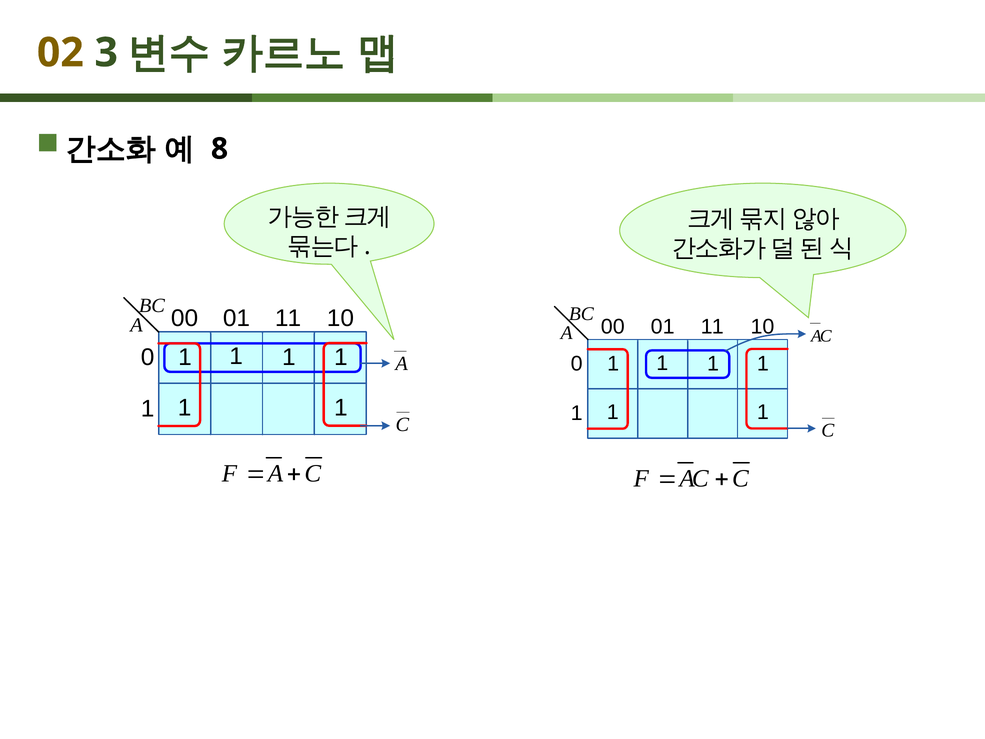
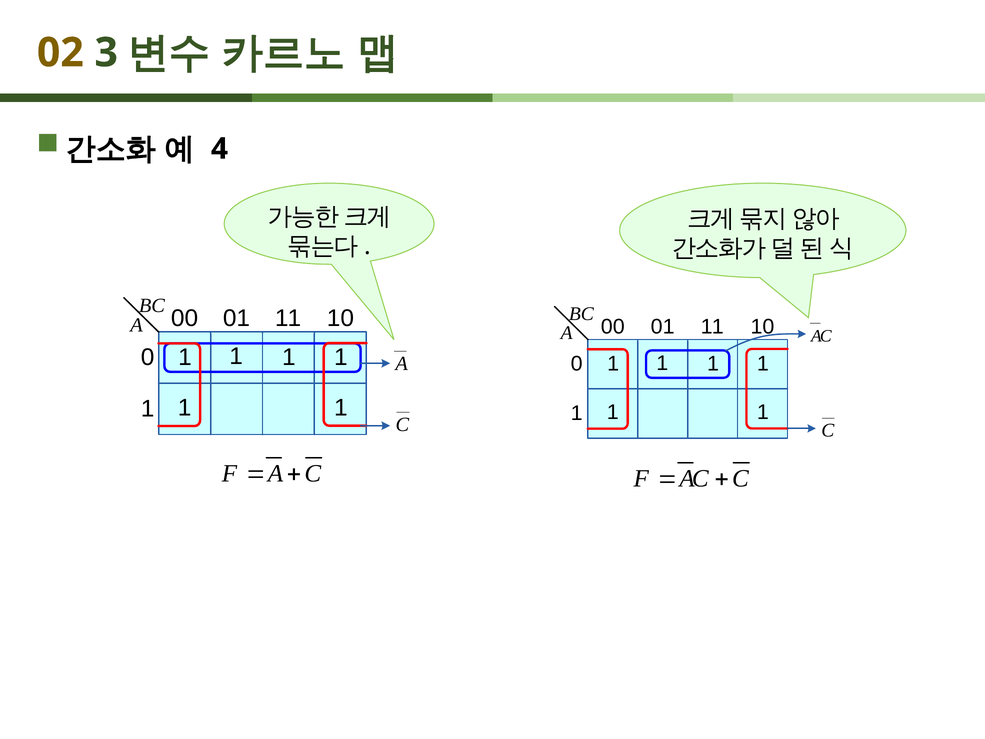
8: 8 -> 4 (219, 149)
